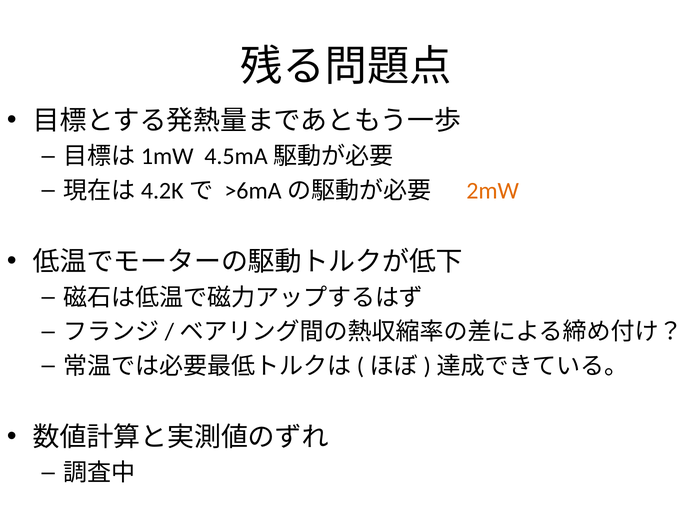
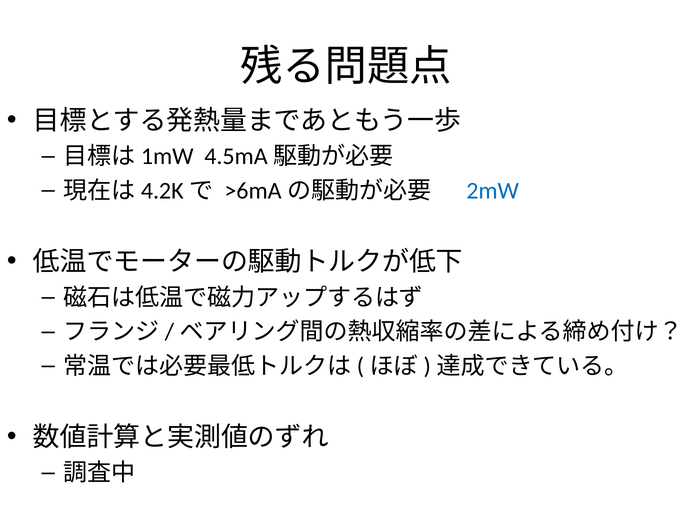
2mW colour: orange -> blue (493, 191)
